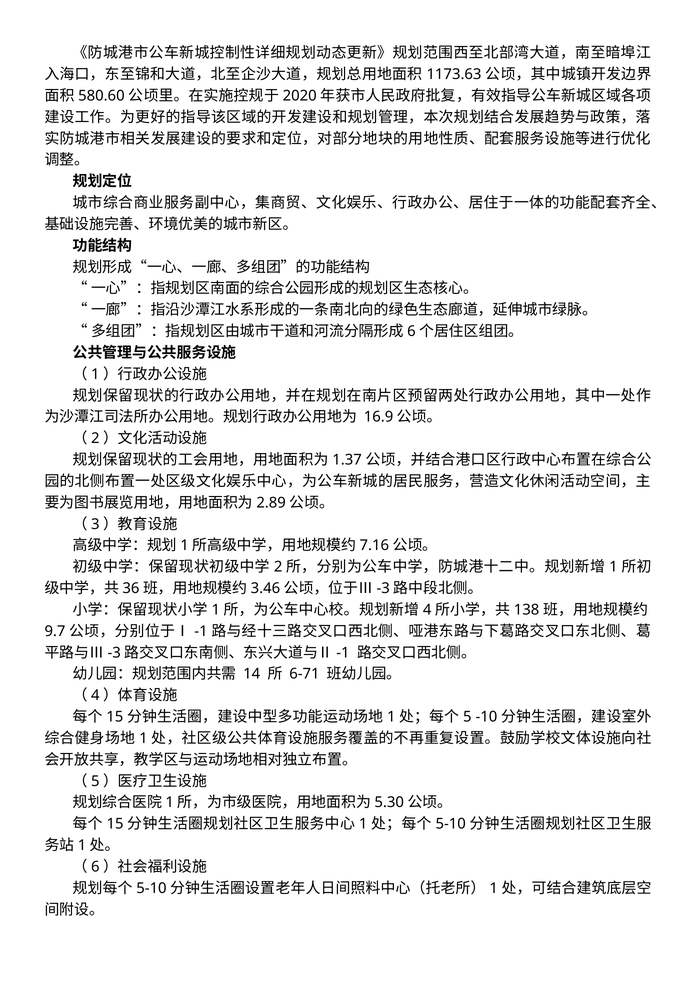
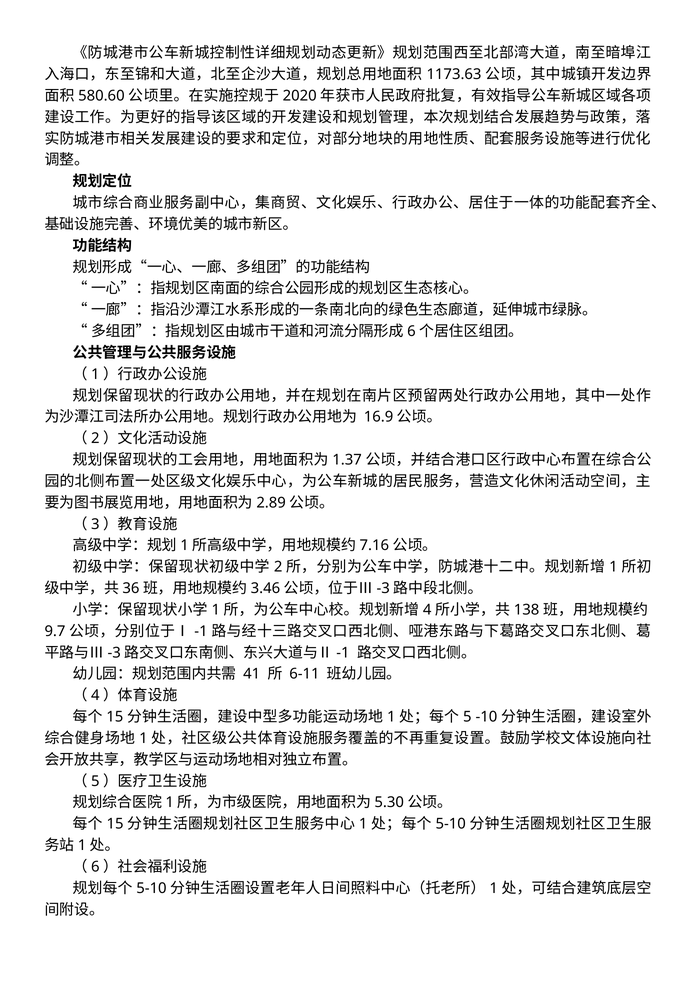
14: 14 -> 41 (252, 674)
6-71: 6-71 -> 6-11 (304, 674)
